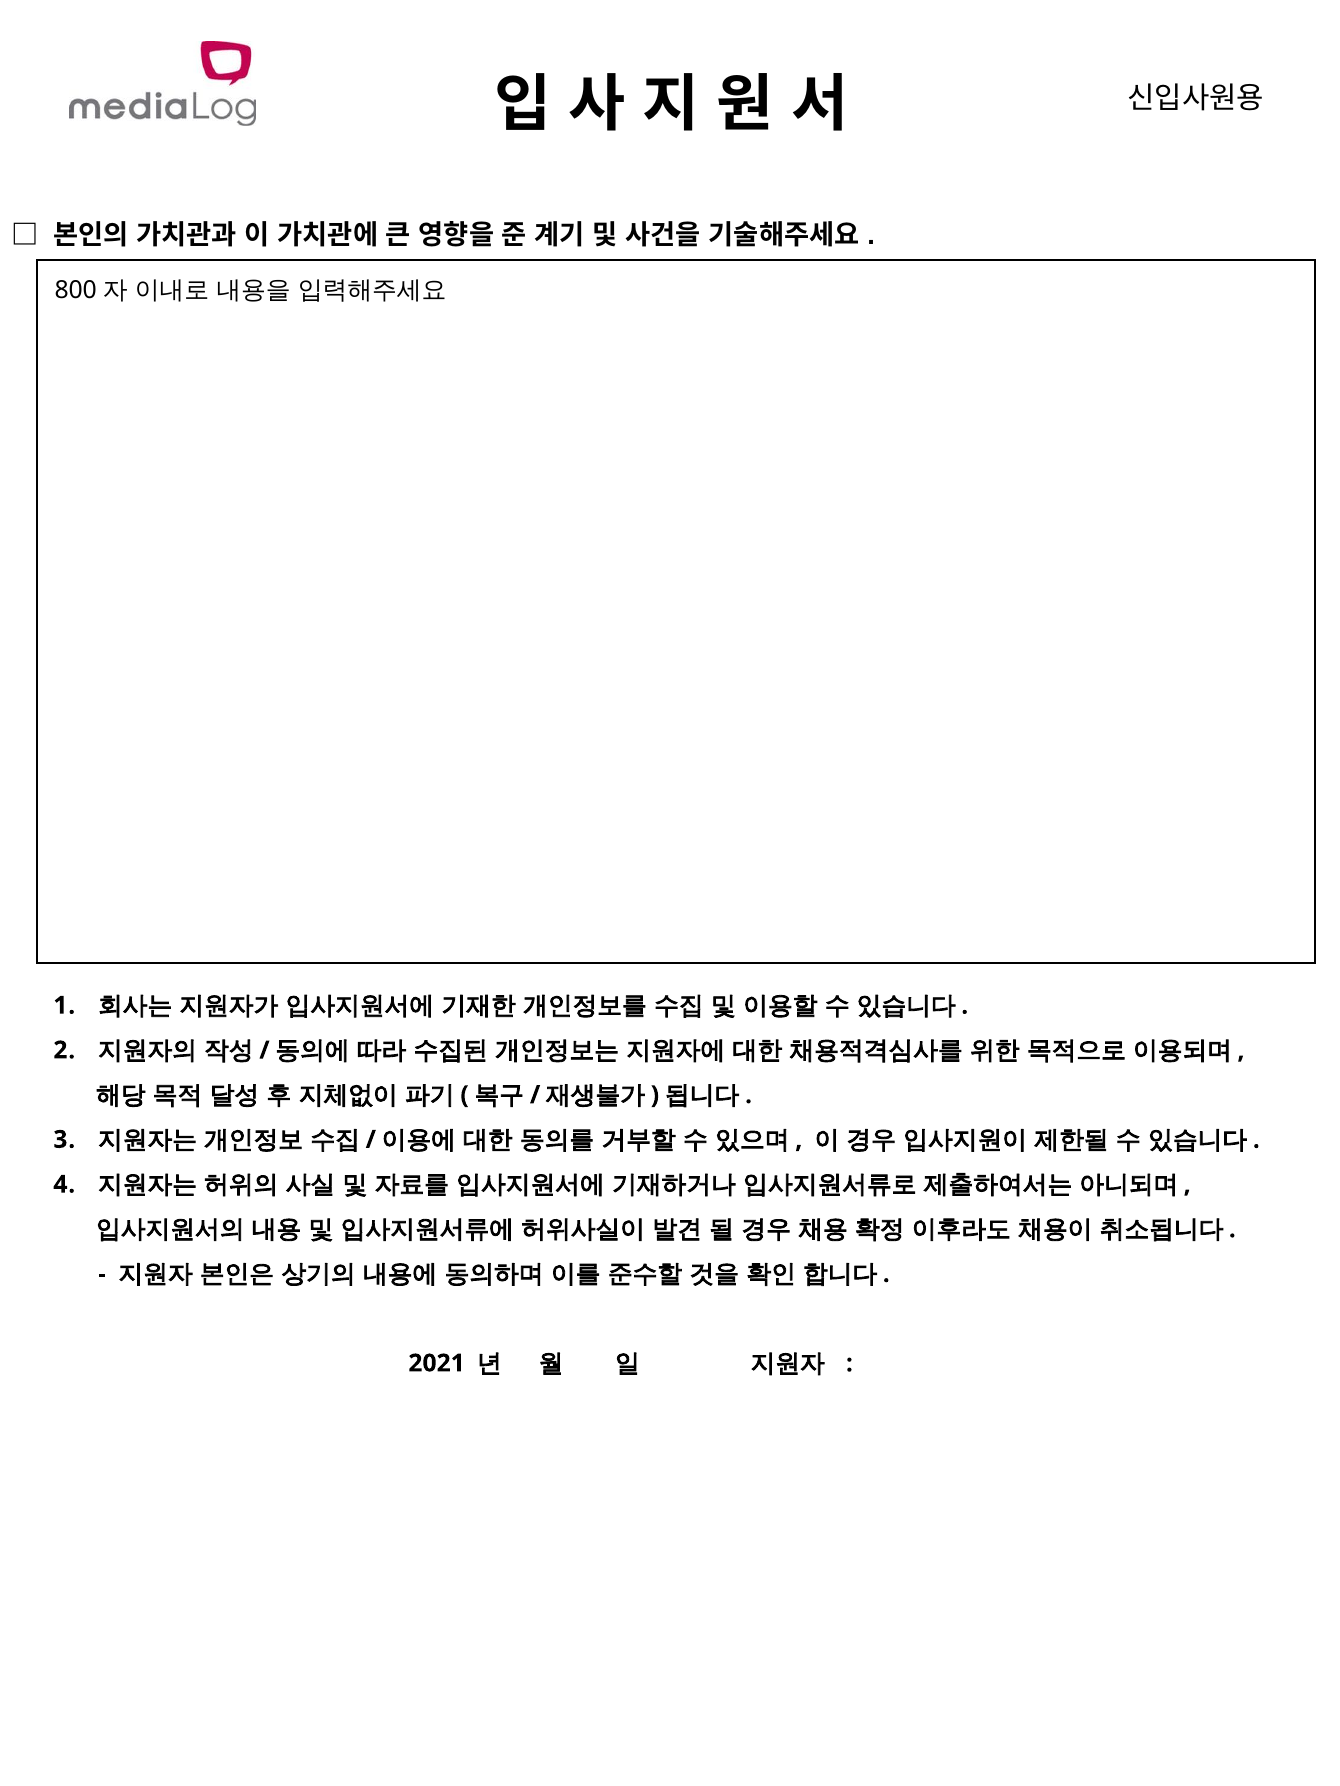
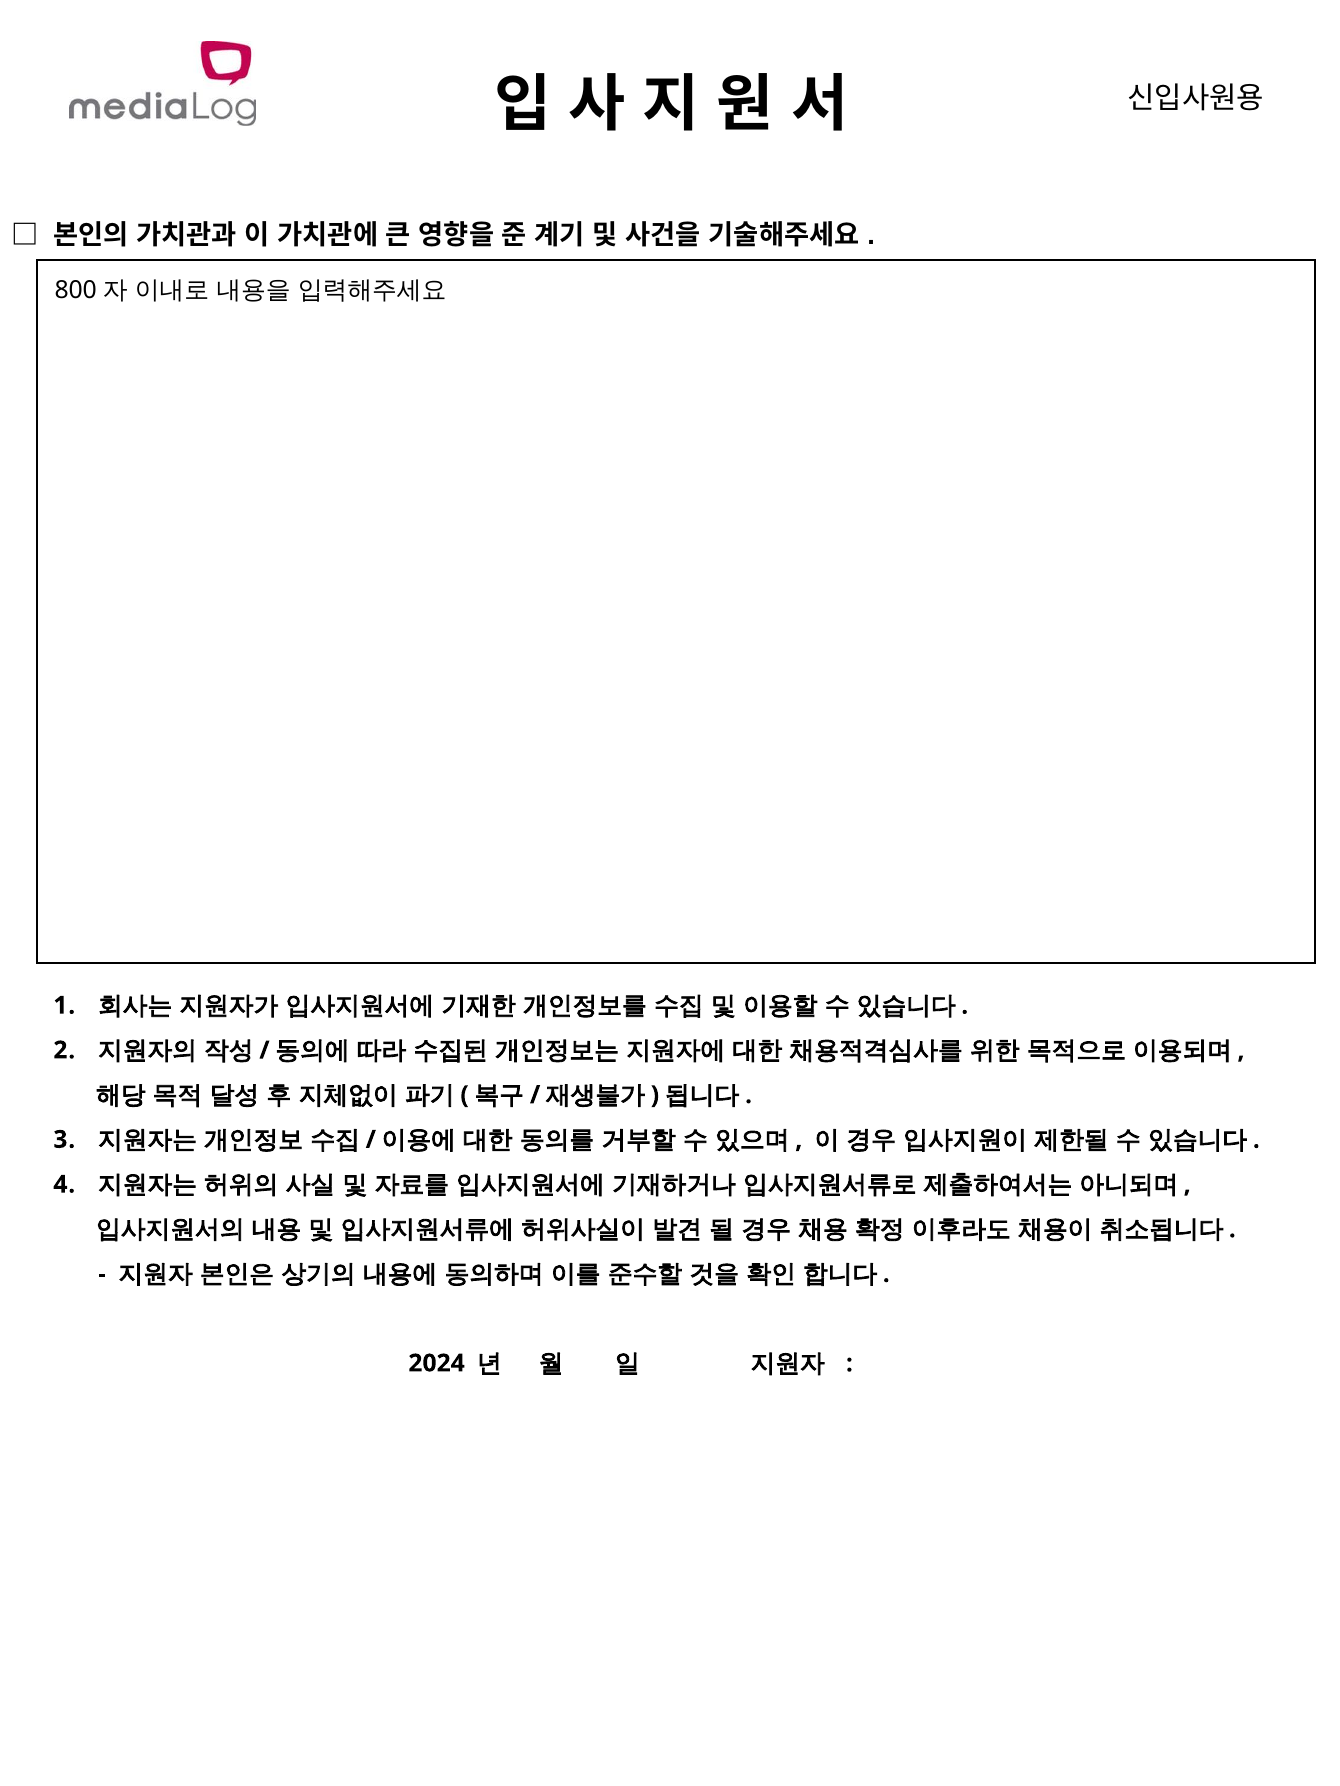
2021: 2021 -> 2024 (437, 1364)
